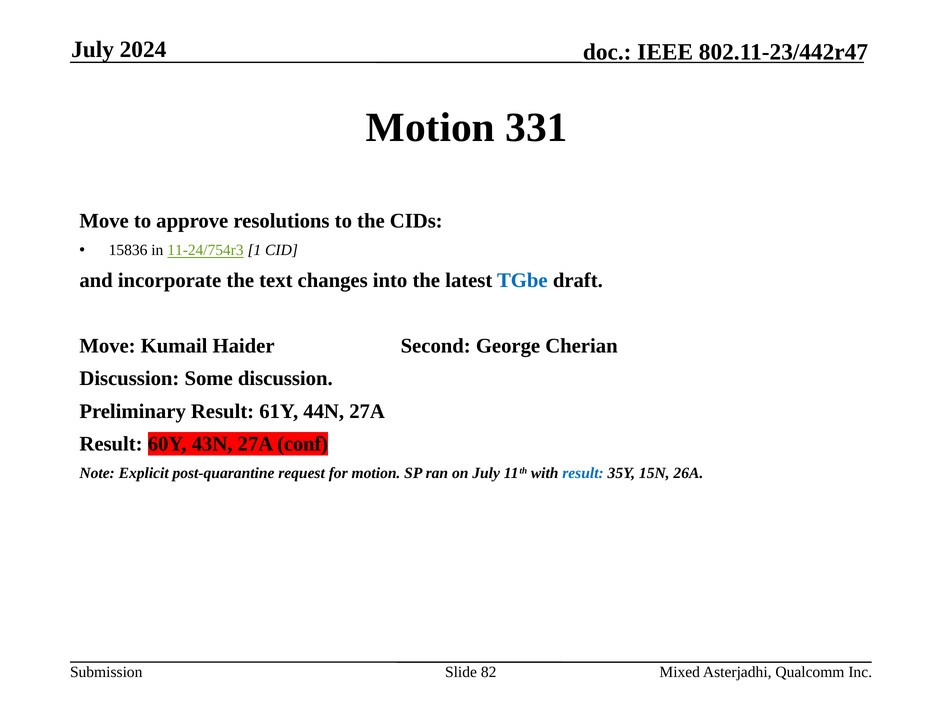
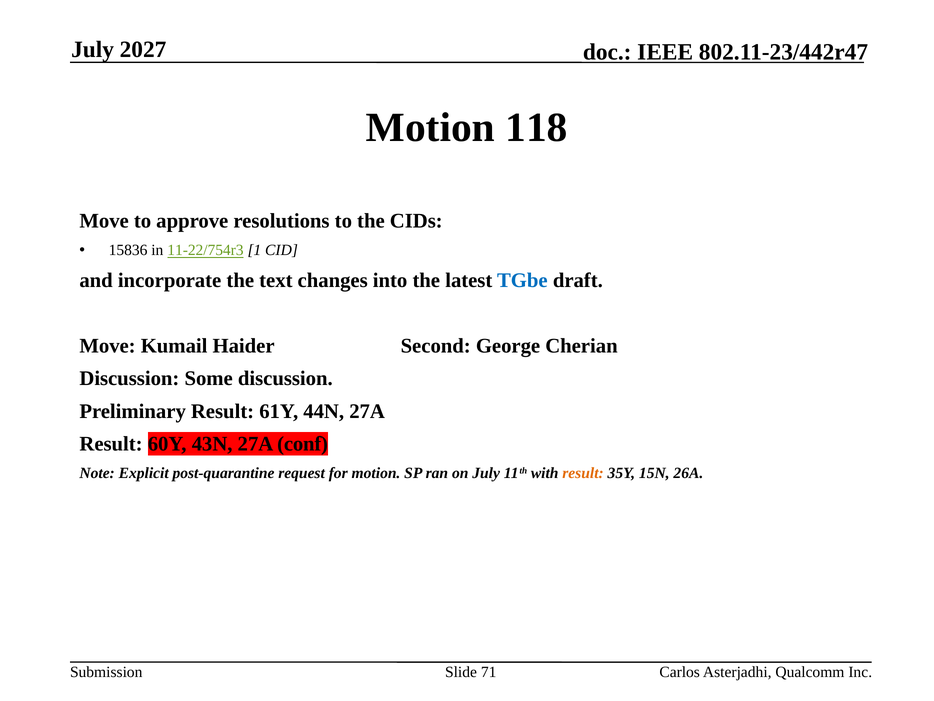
2024: 2024 -> 2027 (143, 50)
331: 331 -> 118 (537, 127)
11-24/754r3: 11-24/754r3 -> 11-22/754r3 (205, 250)
result colour: blue -> orange (583, 473)
82: 82 -> 71 (489, 672)
Mixed: Mixed -> Carlos (680, 672)
